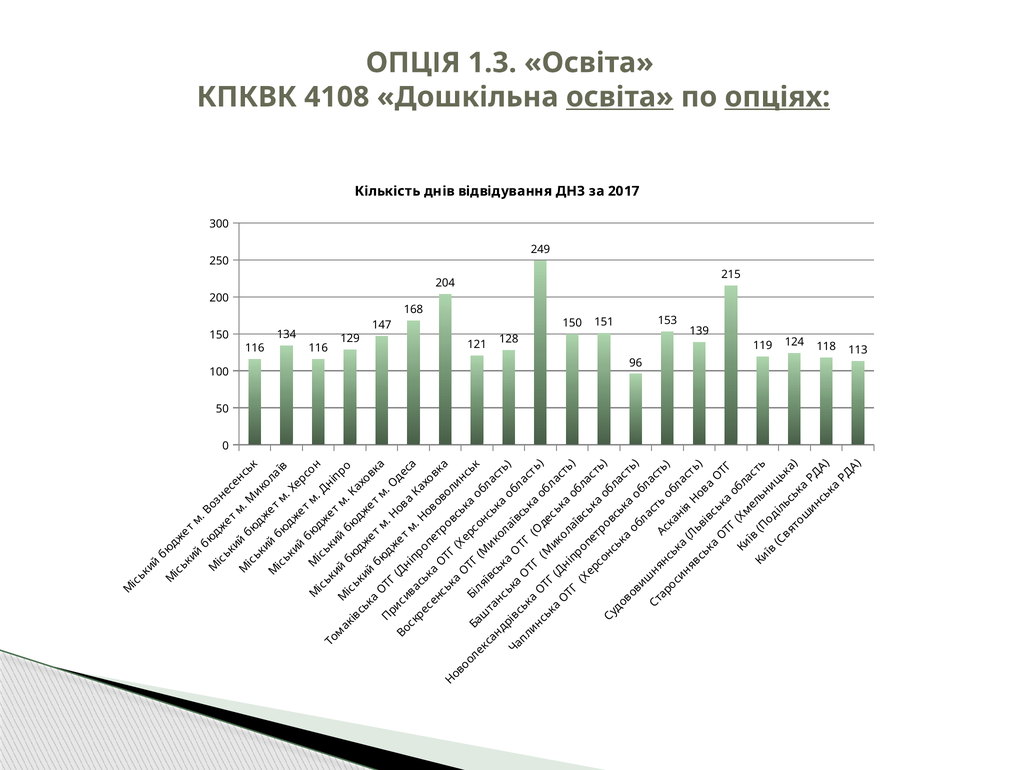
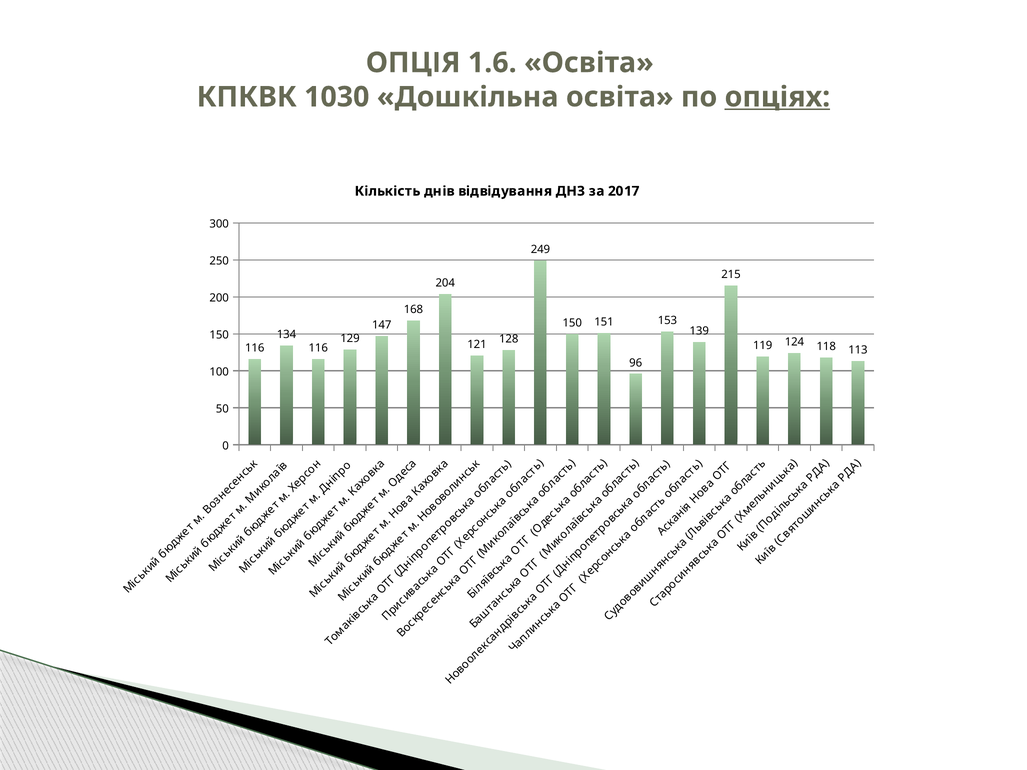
1.3: 1.3 -> 1.6 (492, 63)
4108: 4108 -> 1030 (337, 97)
освіта underline: present -> none (620, 97)
